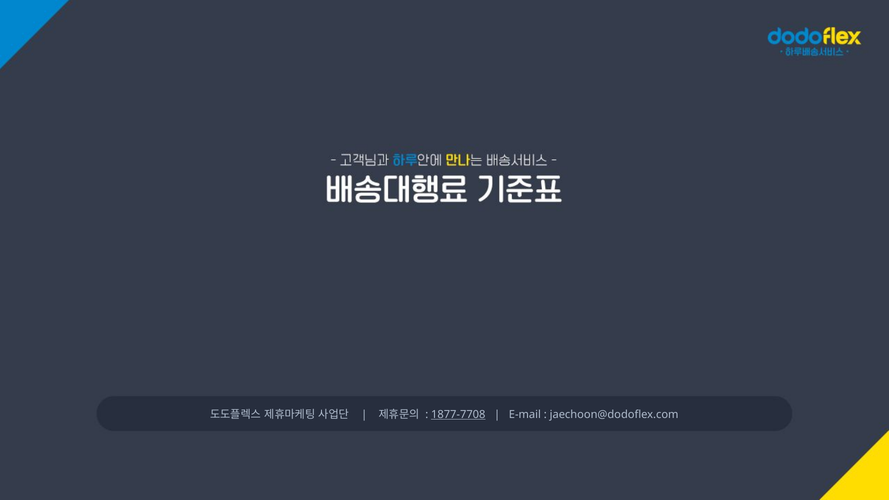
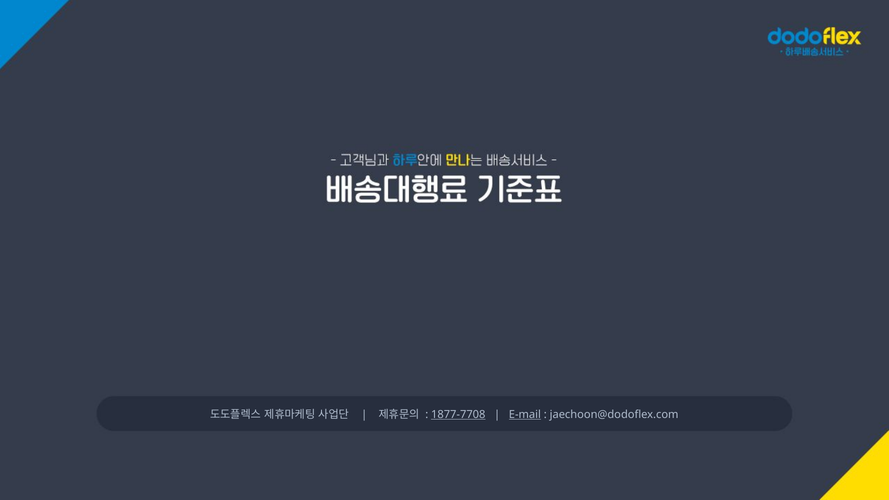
E-mail underline: none -> present (525, 414)
